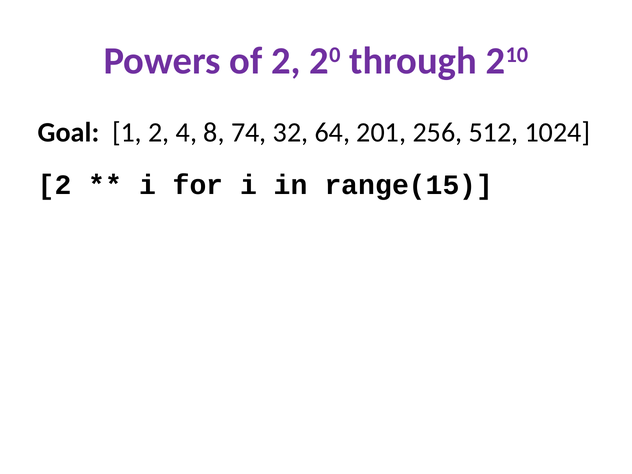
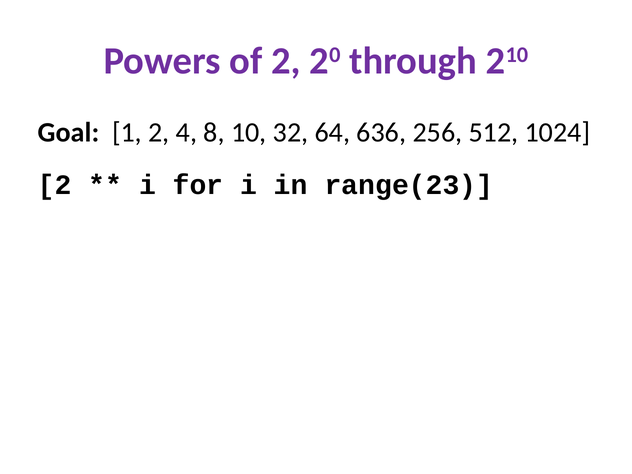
74: 74 -> 10 (249, 133)
201: 201 -> 636 (381, 133)
range(15: range(15 -> range(23 (409, 185)
